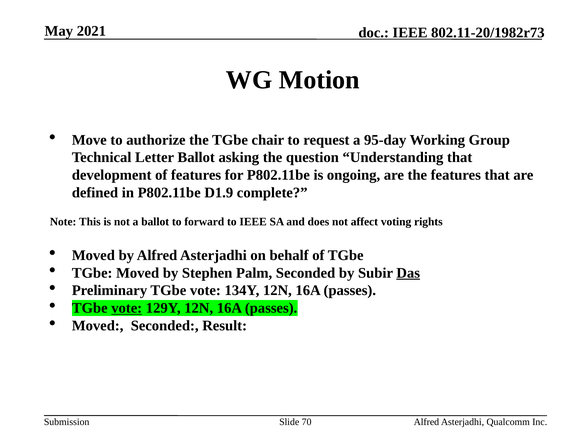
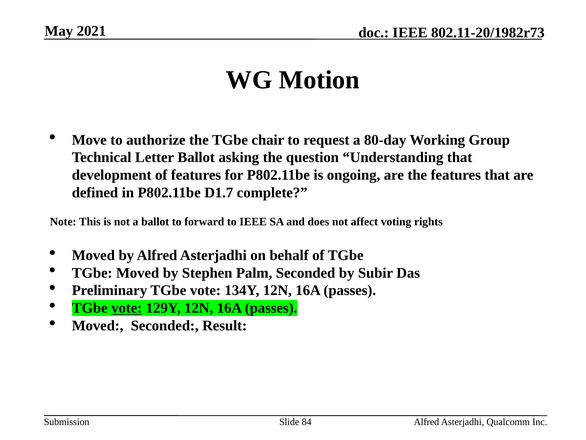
95-day: 95-day -> 80-day (385, 140)
D1.9: D1.9 -> D1.7 (219, 192)
Das underline: present -> none (408, 273)
70: 70 -> 84 (307, 422)
